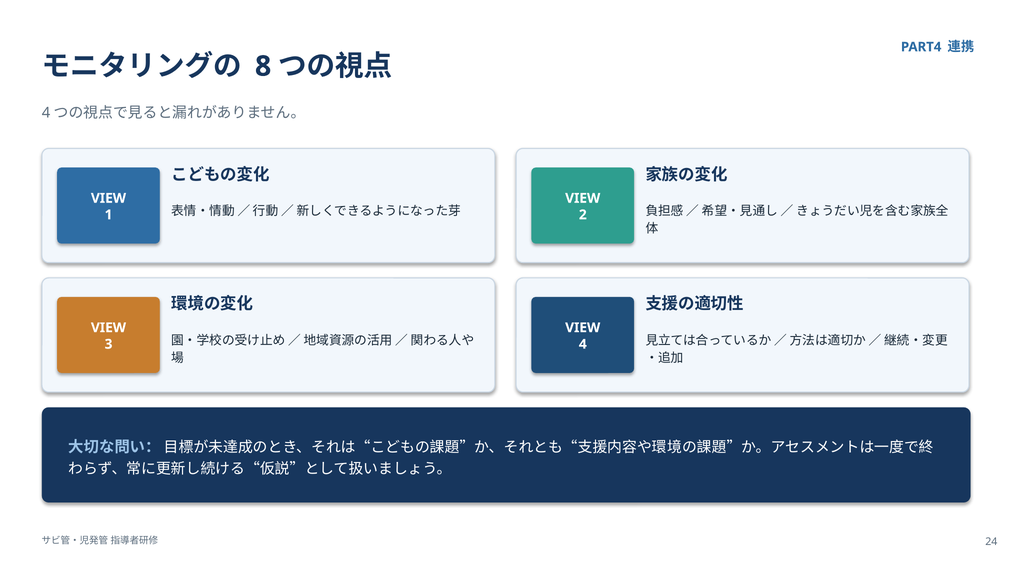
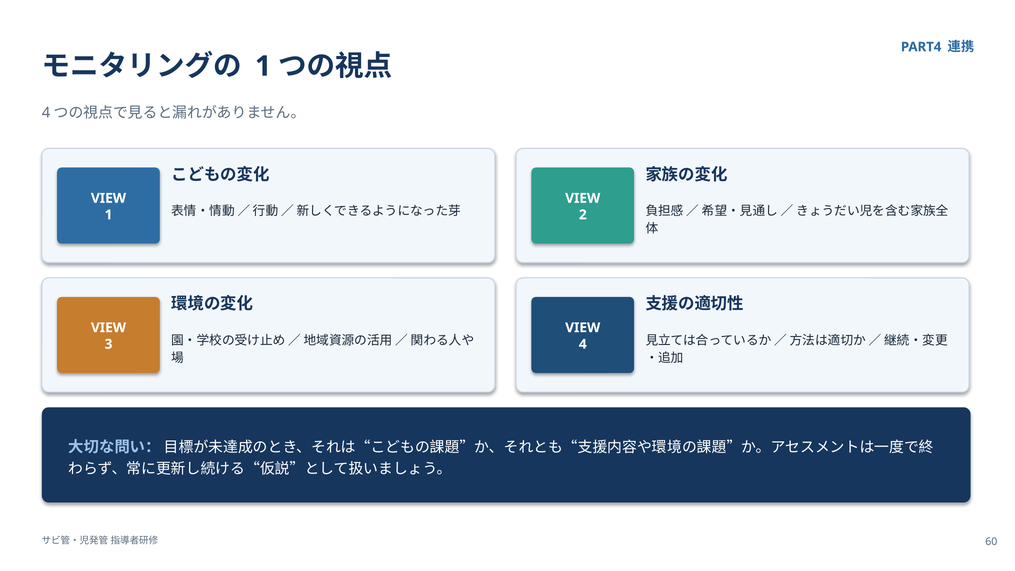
8: 8 -> 1 (263, 66)
24: 24 -> 60 (991, 541)
